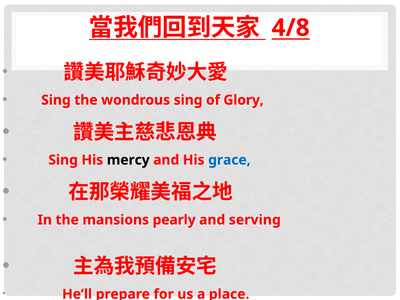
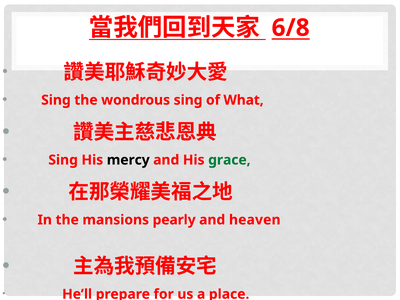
4/8: 4/8 -> 6/8 (291, 28)
Glory: Glory -> What (244, 100)
grace colour: blue -> green (229, 160)
serving: serving -> heaven (255, 220)
